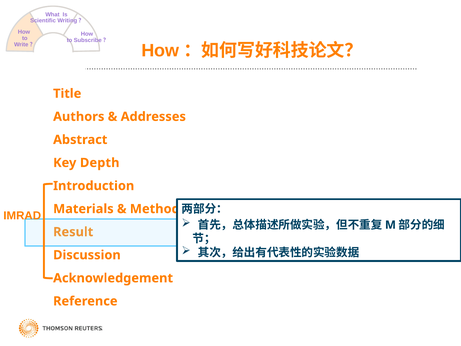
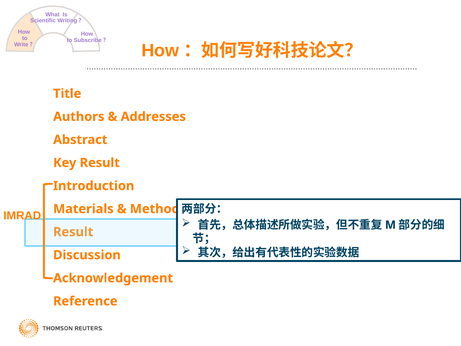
Key Depth: Depth -> Result (100, 163)
